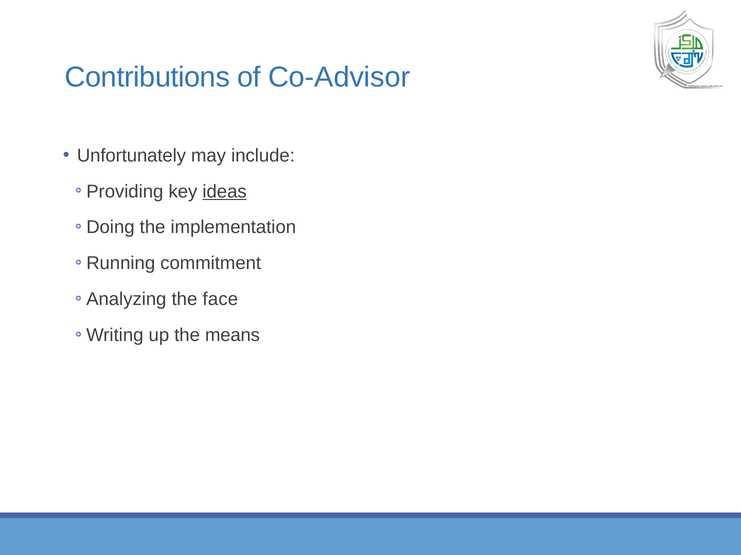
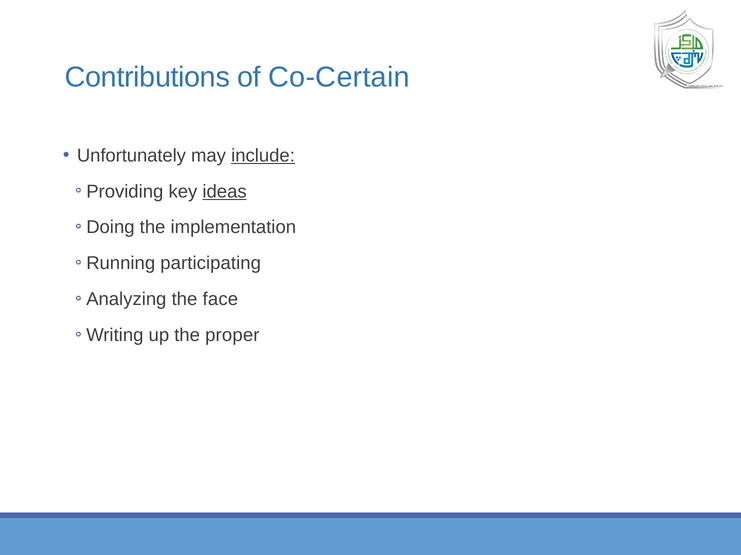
Co-Advisor: Co-Advisor -> Co-Certain (339, 77)
include underline: none -> present (263, 156)
commitment: commitment -> participating (211, 264)
means: means -> proper (232, 336)
